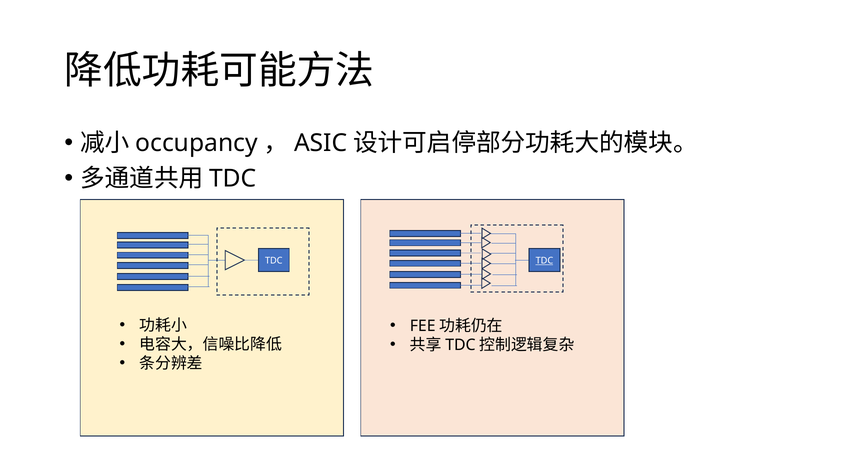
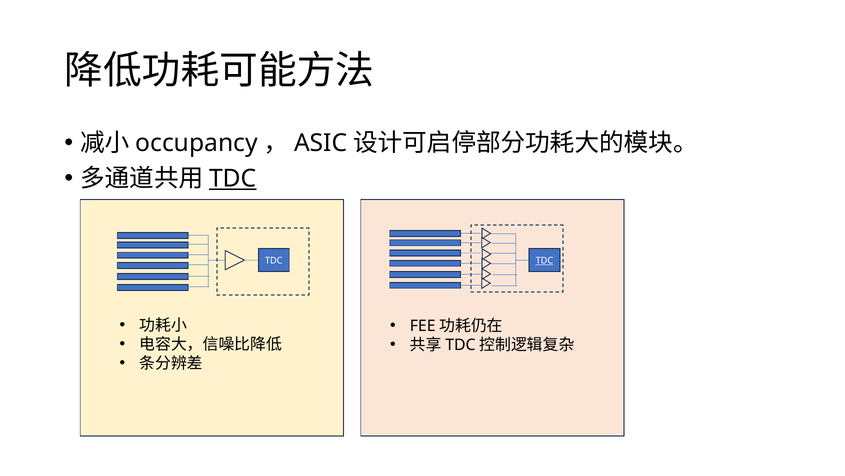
TDC underline: none -> present (233, 178)
